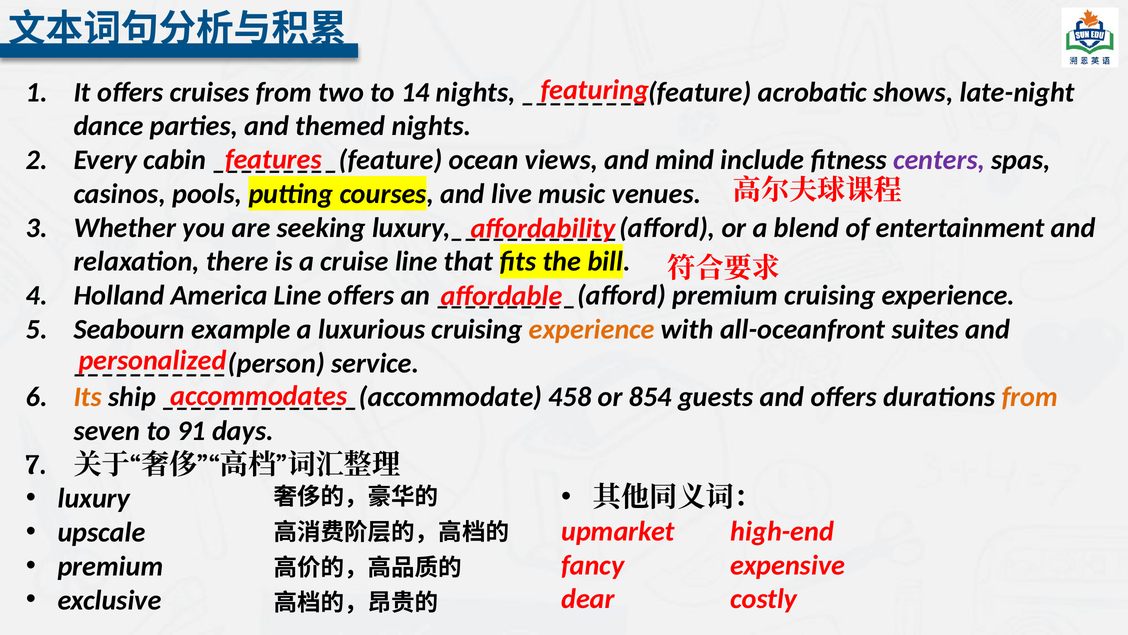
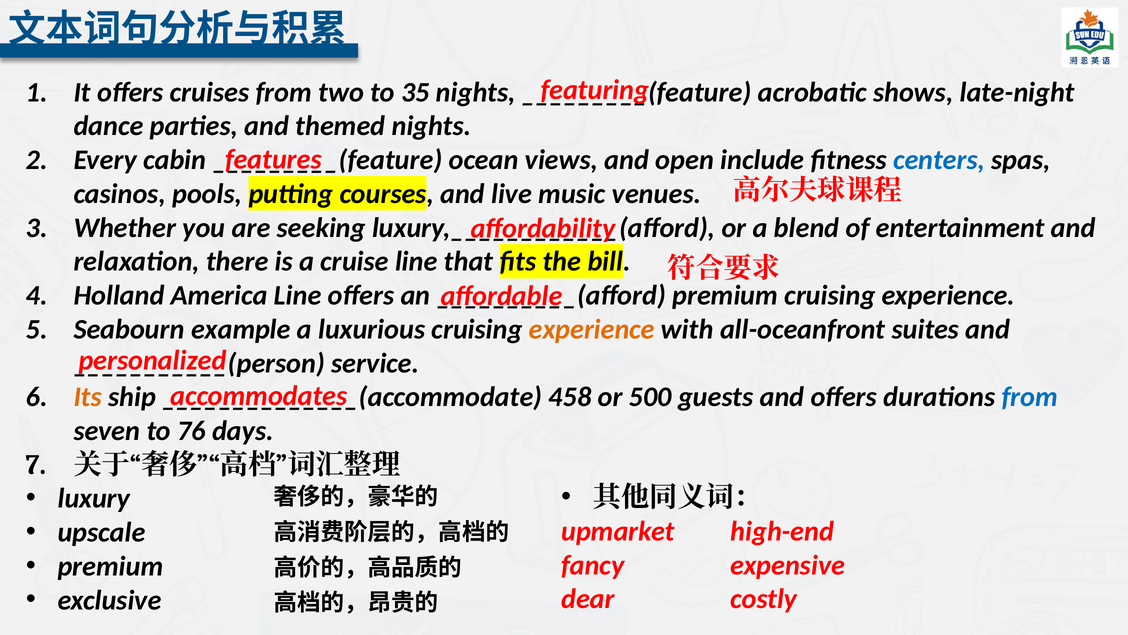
14: 14 -> 35 (415, 92)
mind: mind -> open (685, 160)
centers colour: purple -> blue (939, 160)
854: 854 -> 500 (650, 397)
from colour: orange -> blue (1030, 397)
91: 91 -> 76 (191, 431)
